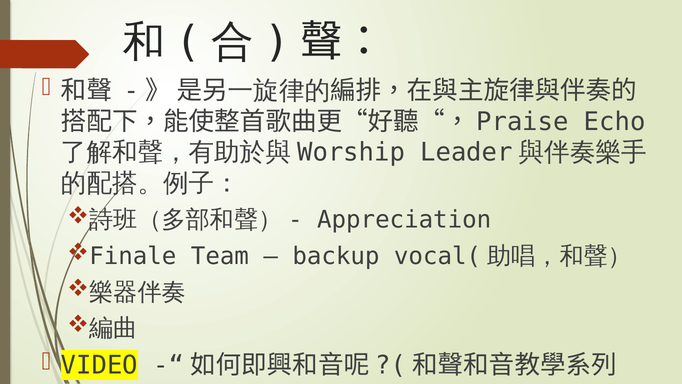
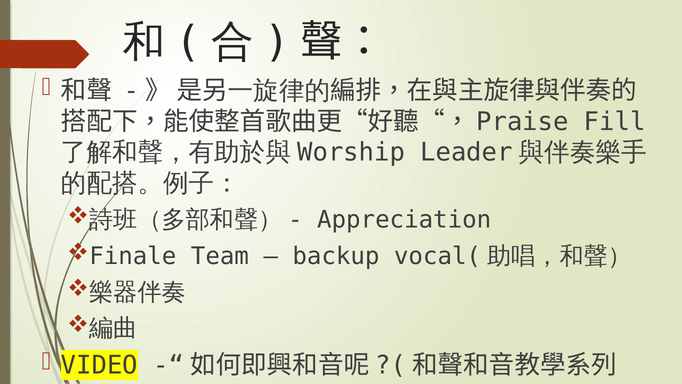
Echo: Echo -> Fill (615, 122)
